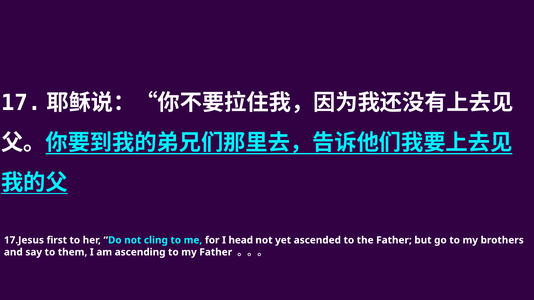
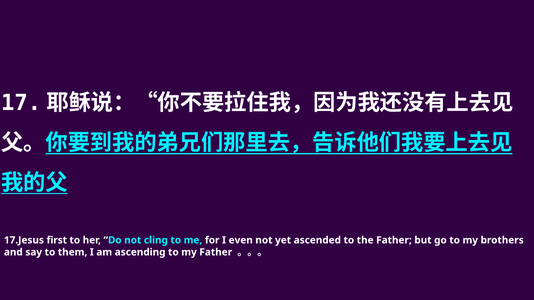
head: head -> even (241, 240)
